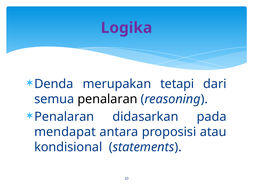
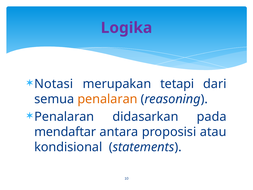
Denda: Denda -> Notasi (54, 84)
penalaran colour: black -> orange (107, 99)
mendapat: mendapat -> mendaftar (65, 132)
